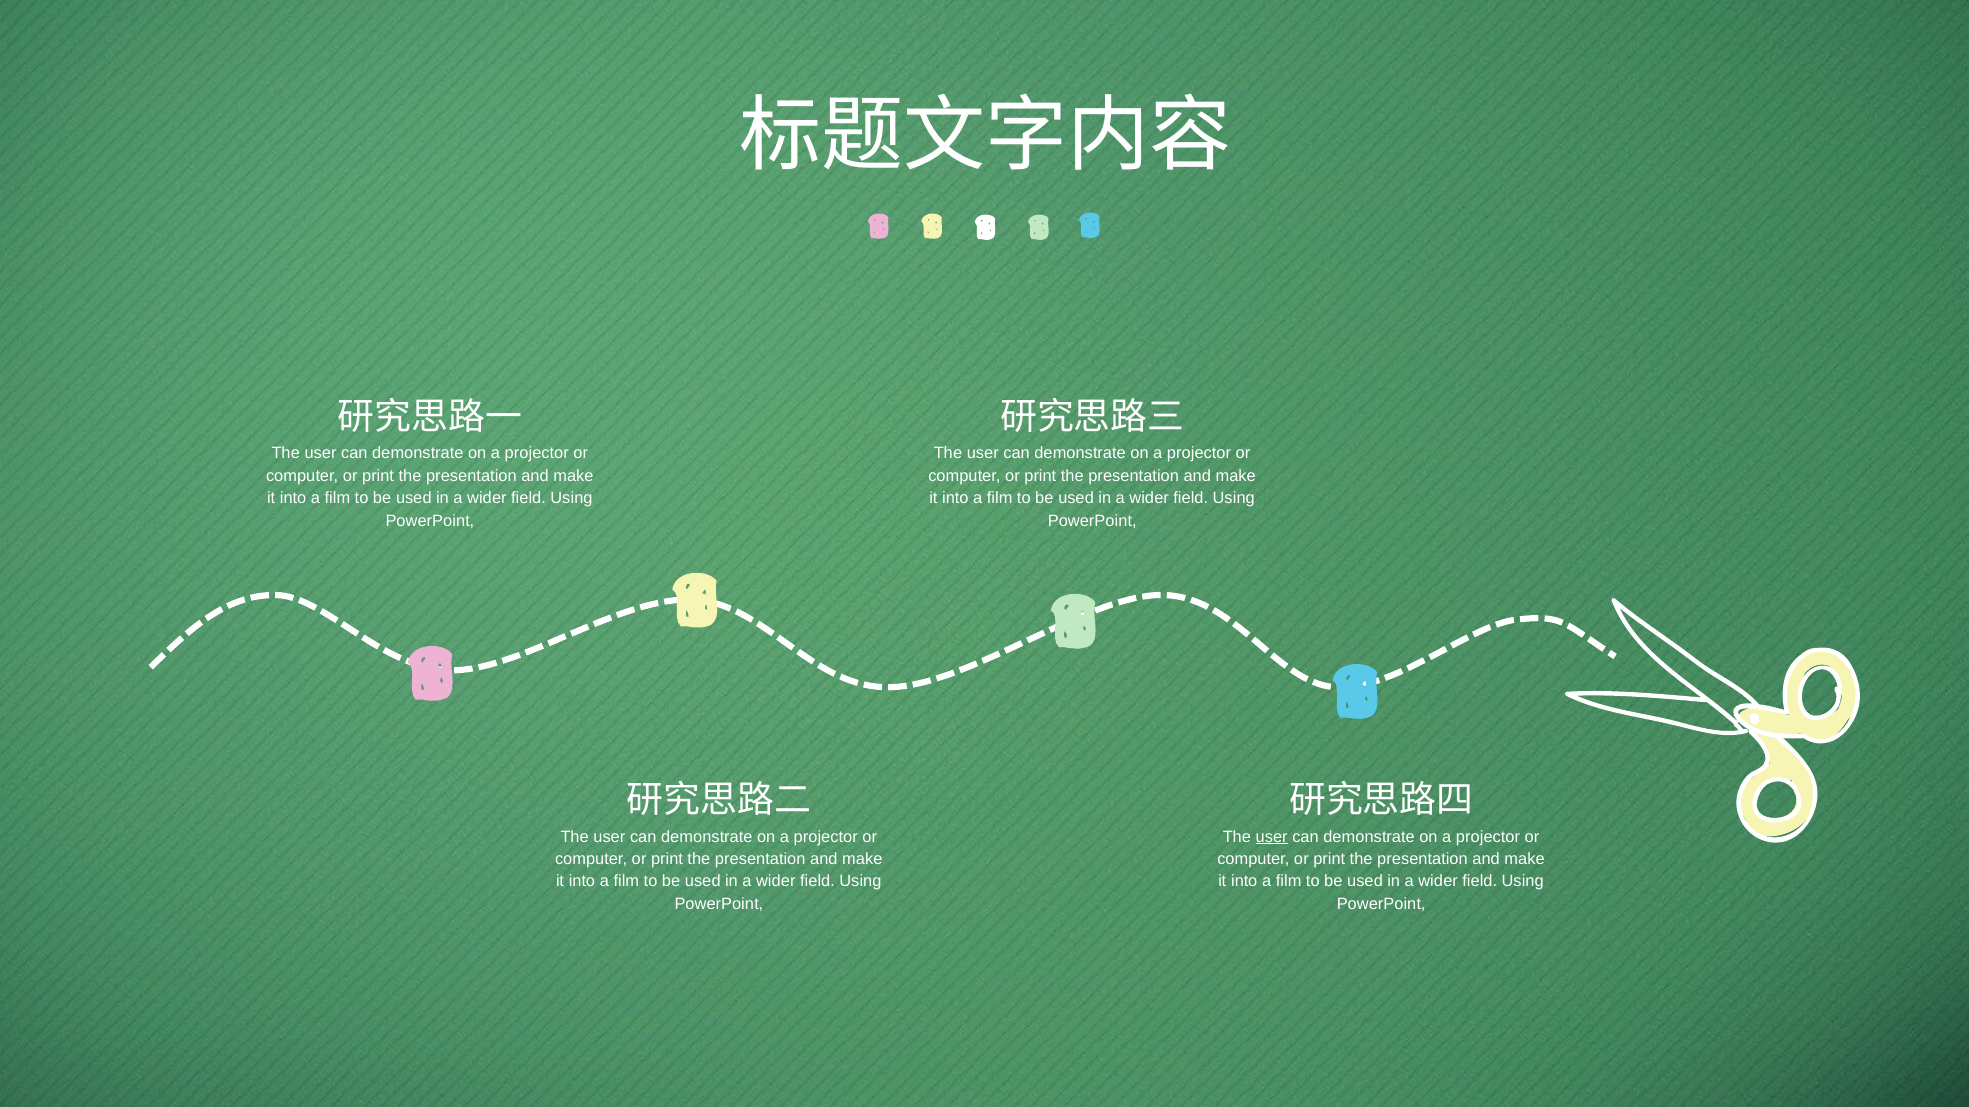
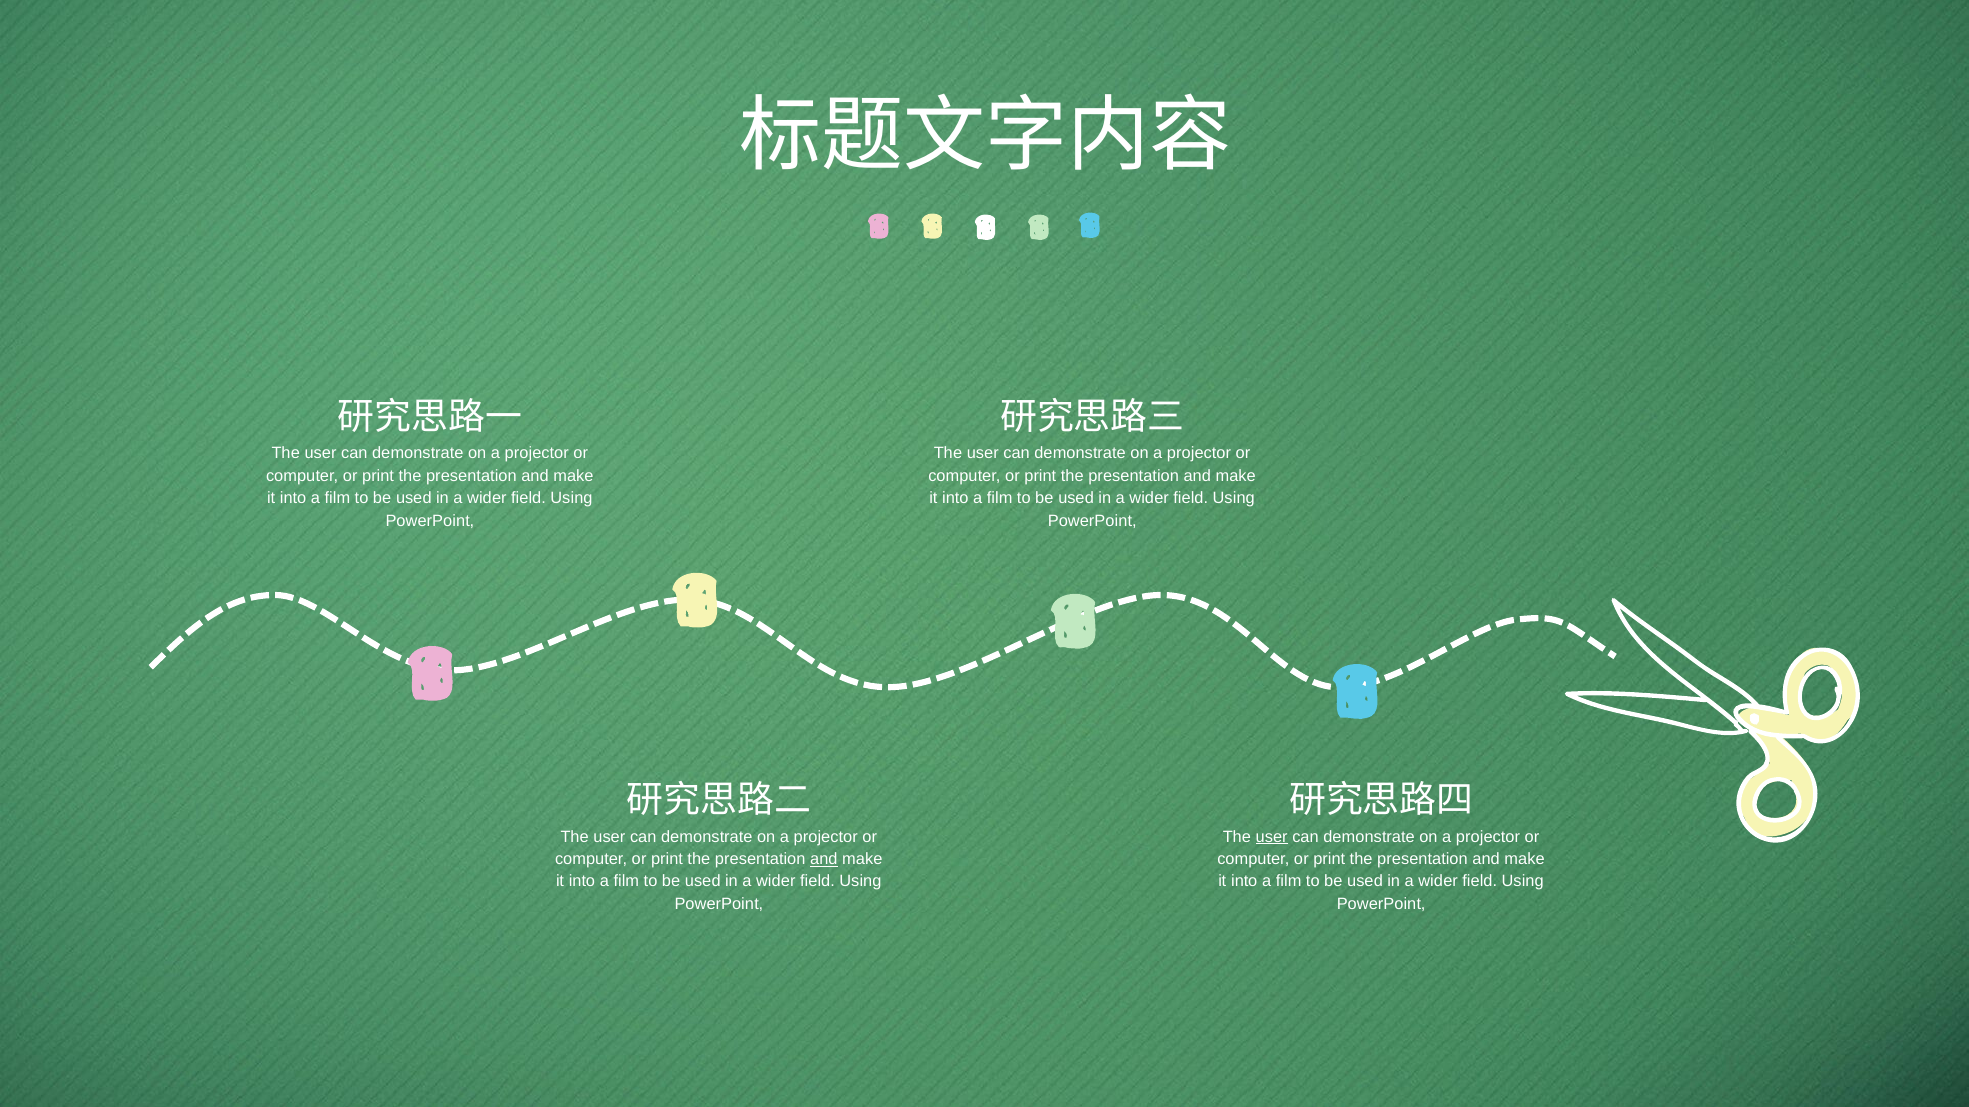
and underline: none -> present (824, 859)
